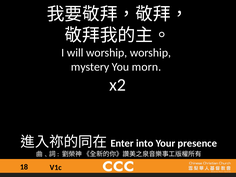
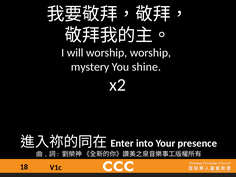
morn: morn -> shine (146, 67)
